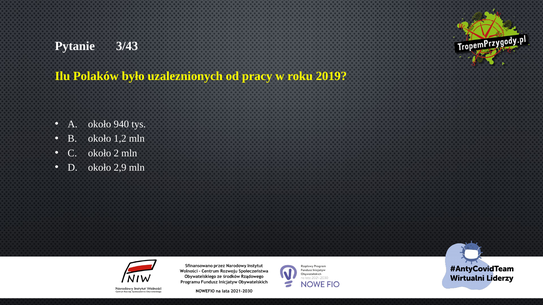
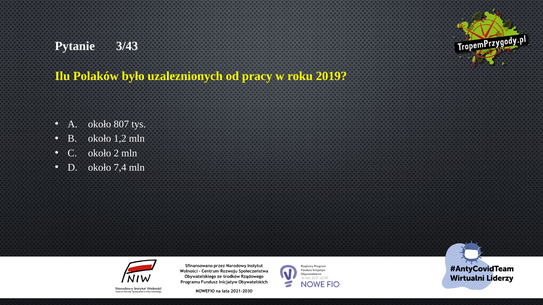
940: 940 -> 807 (121, 124)
2,9: 2,9 -> 7,4 (120, 168)
